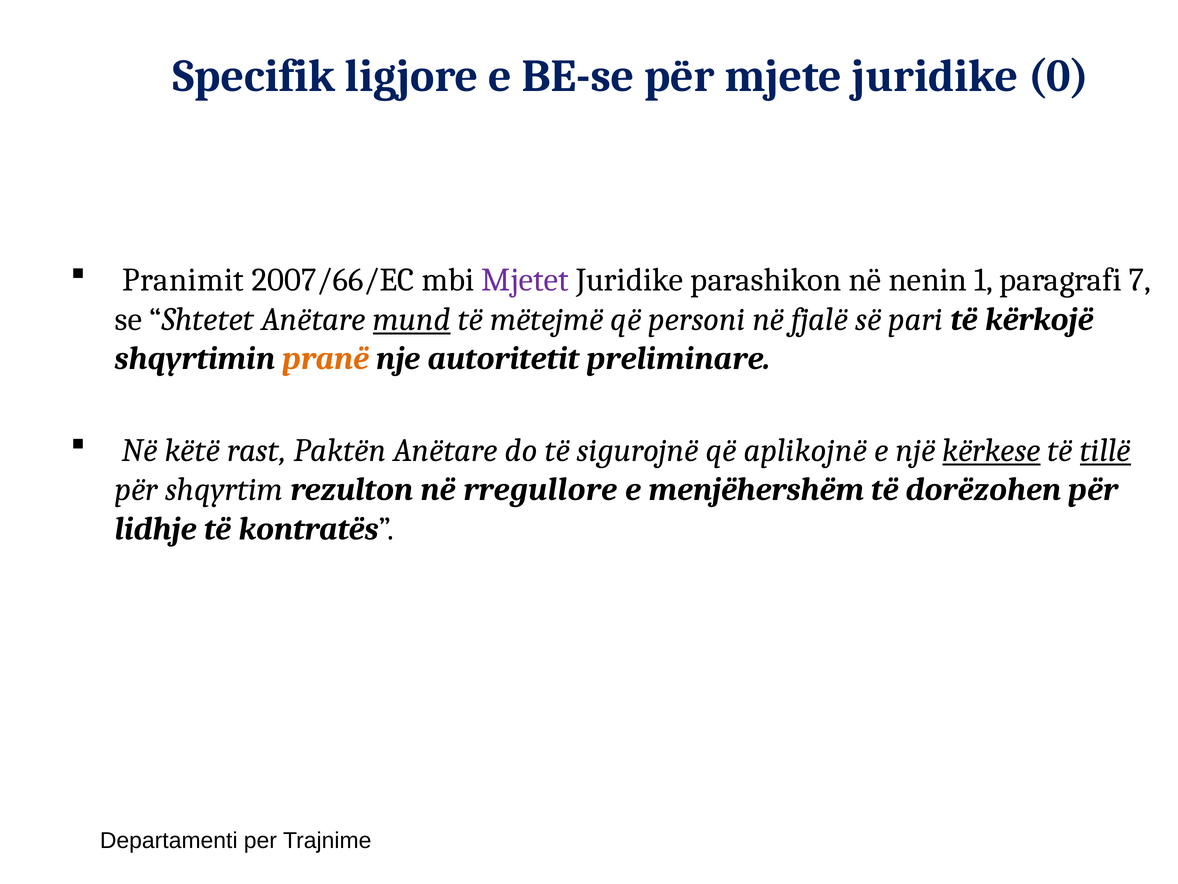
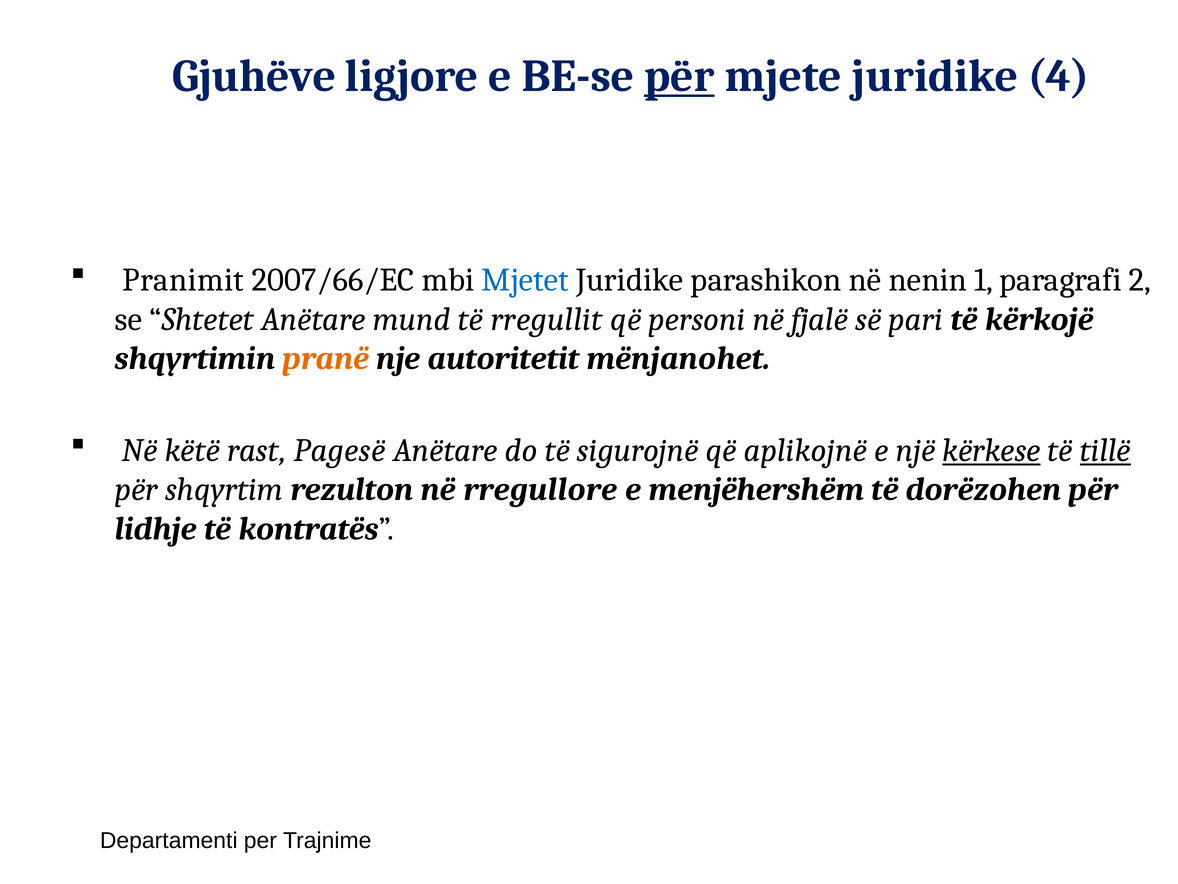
Specifik: Specifik -> Gjuhëve (254, 76)
për underline: none -> present (679, 76)
0: 0 -> 4 (1059, 76)
Mjetet colour: purple -> blue (525, 280)
7: 7 -> 2 (1140, 280)
mund underline: present -> none (412, 319)
mëtejmë: mëtejmë -> rregullit (547, 319)
preliminare: preliminare -> mënjanohet (678, 358)
Paktën: Paktën -> Pagesë (340, 450)
